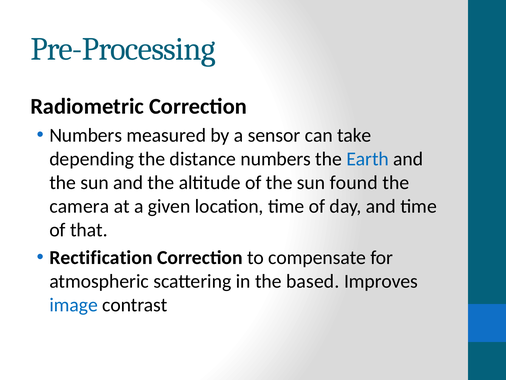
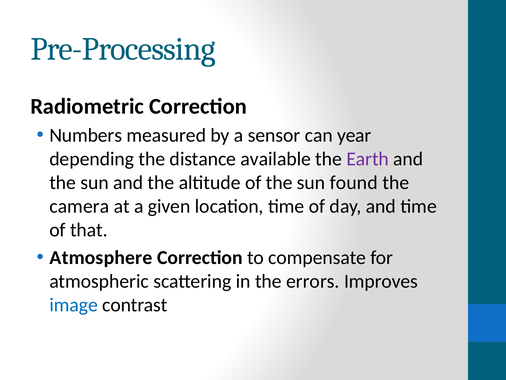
take: take -> year (354, 135)
distance numbers: numbers -> available (276, 159)
Earth colour: blue -> purple (368, 159)
Rectification: Rectification -> Atmosphere (101, 257)
based: based -> errors (313, 281)
